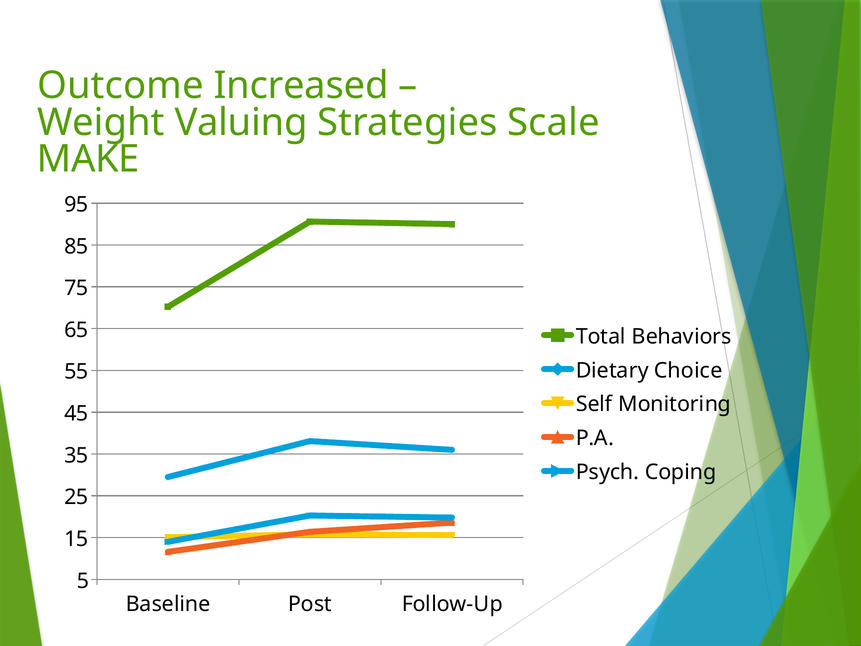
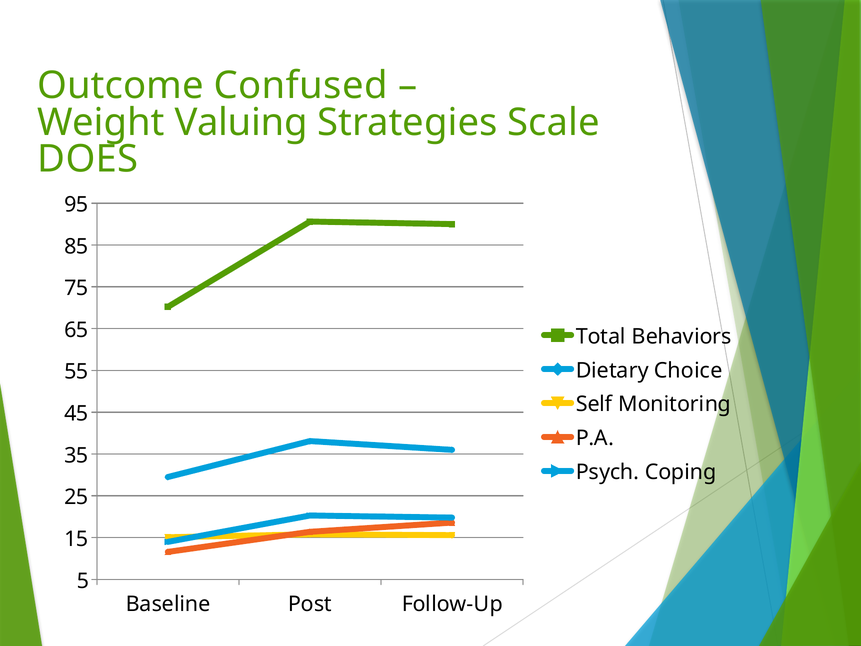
Increased: Increased -> Confused (301, 86)
MAKE: MAKE -> DOES (88, 159)
